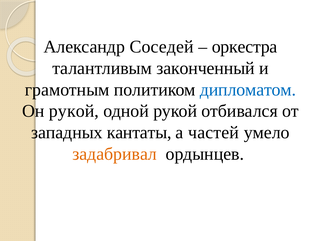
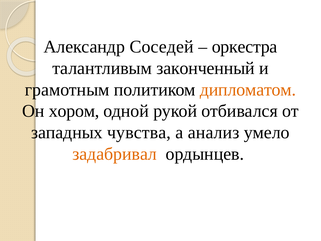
дипломатом colour: blue -> orange (248, 90)
Он рукой: рукой -> хором (74, 111)
кантаты: кантаты -> чувства (139, 132)
частей: частей -> анализ (214, 132)
